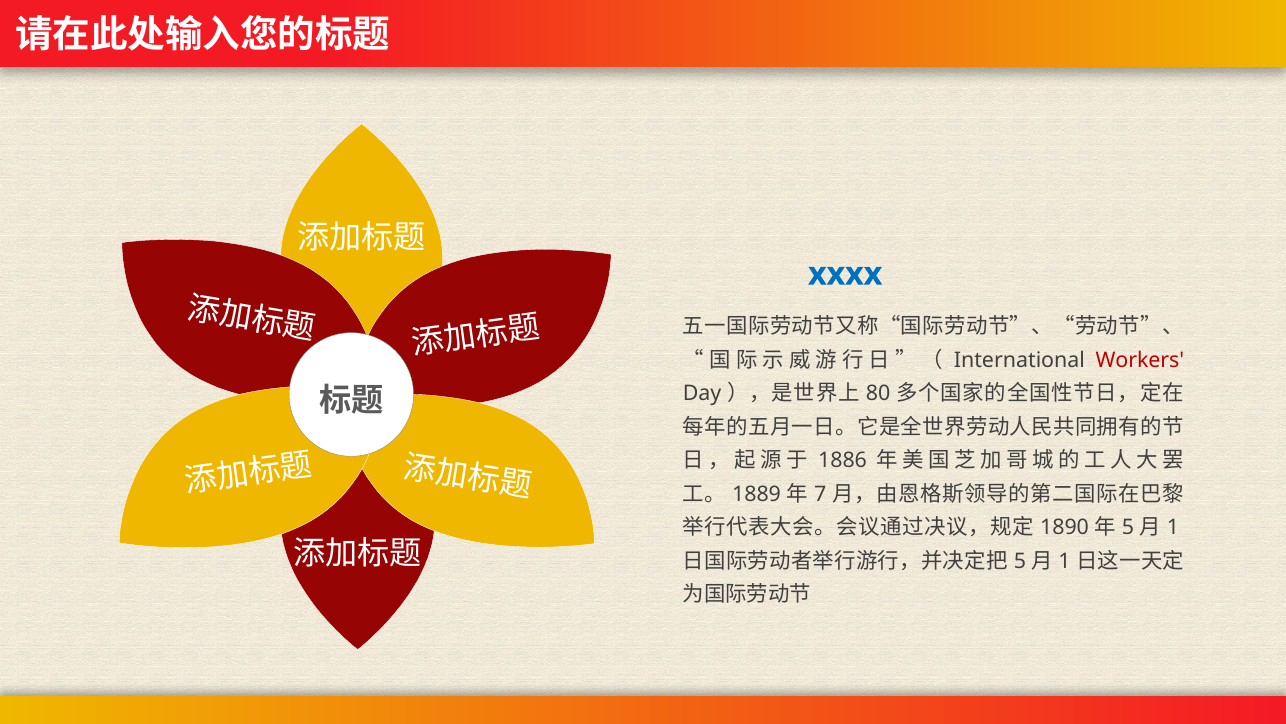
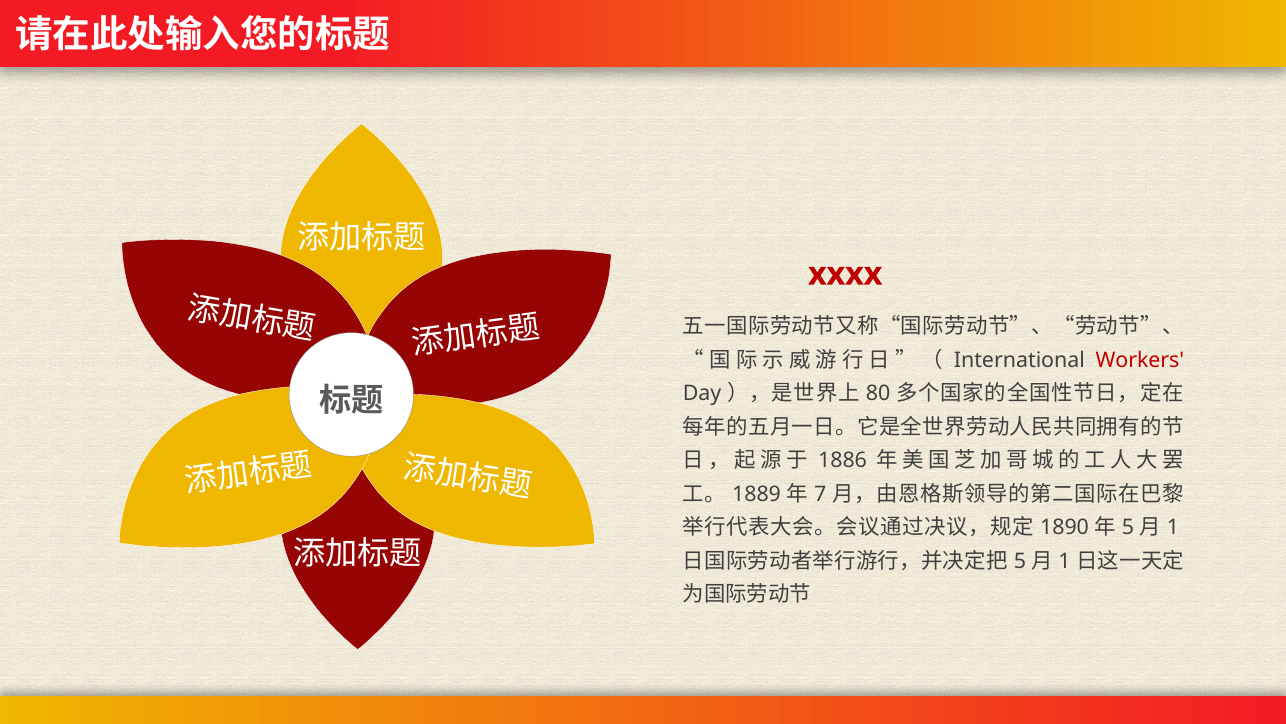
xxxx colour: blue -> red (845, 274)
